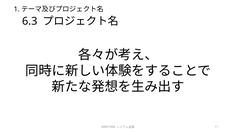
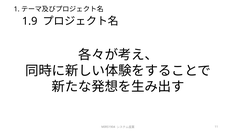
6.3: 6.3 -> 1.9 (30, 21)
